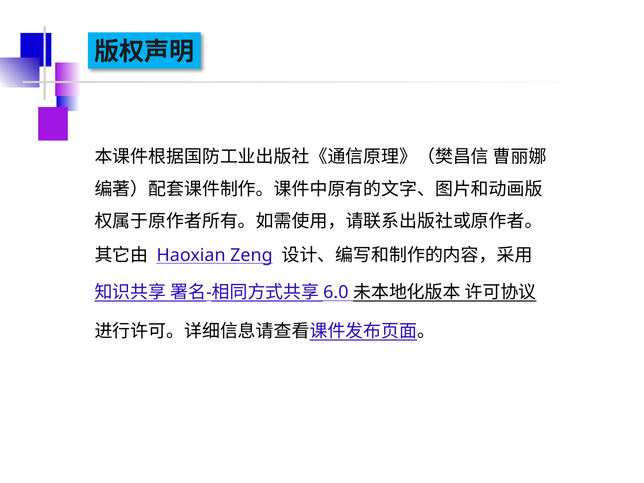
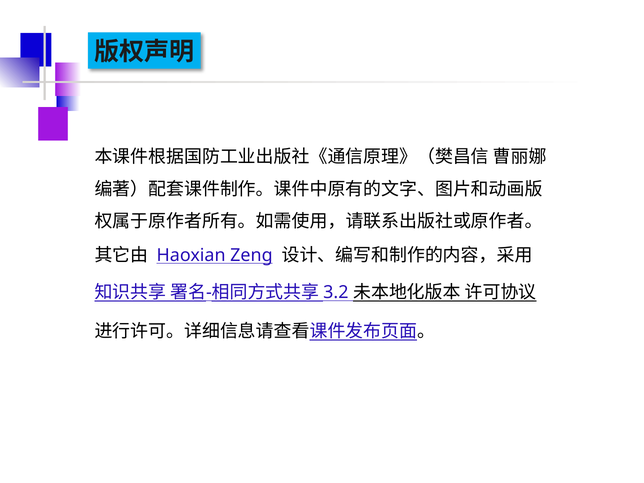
6.0: 6.0 -> 3.2 (336, 293)
